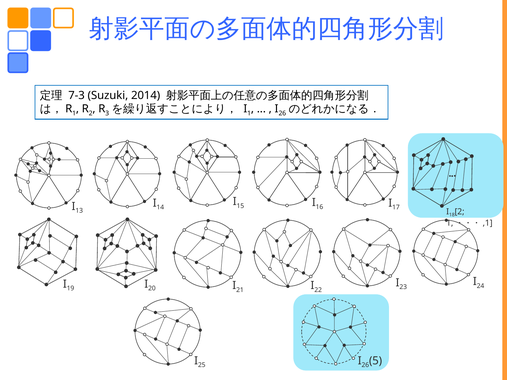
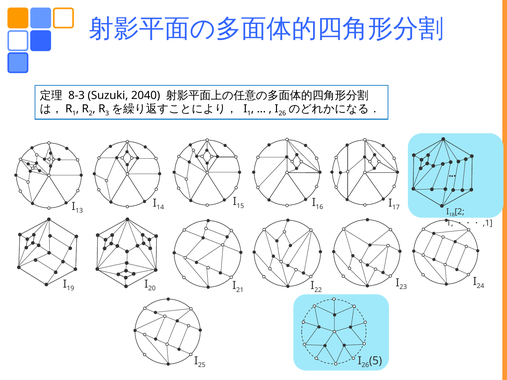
7-3: 7-3 -> 8-3 (77, 95)
2014: 2014 -> 2040 (146, 95)
